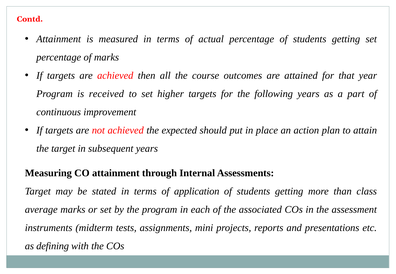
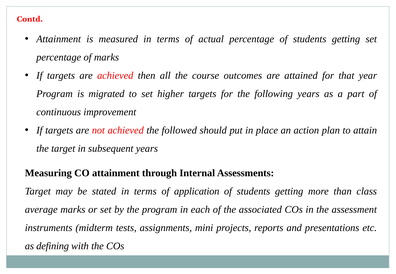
received: received -> migrated (107, 94)
expected: expected -> followed (179, 130)
